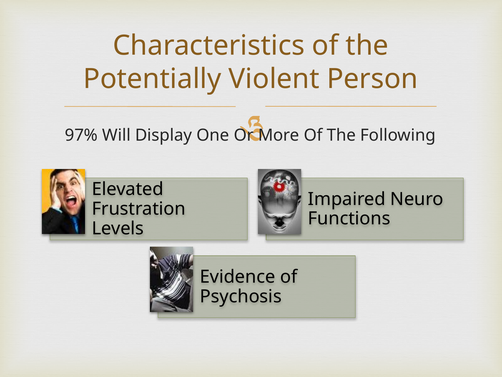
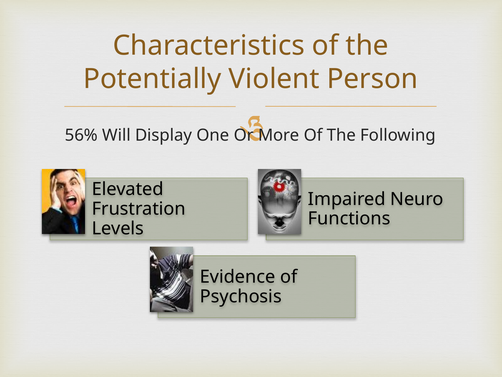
97%: 97% -> 56% (81, 135)
